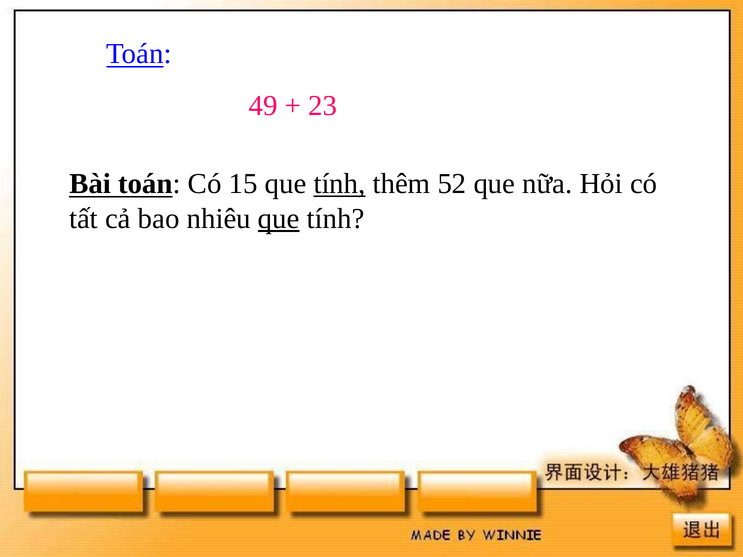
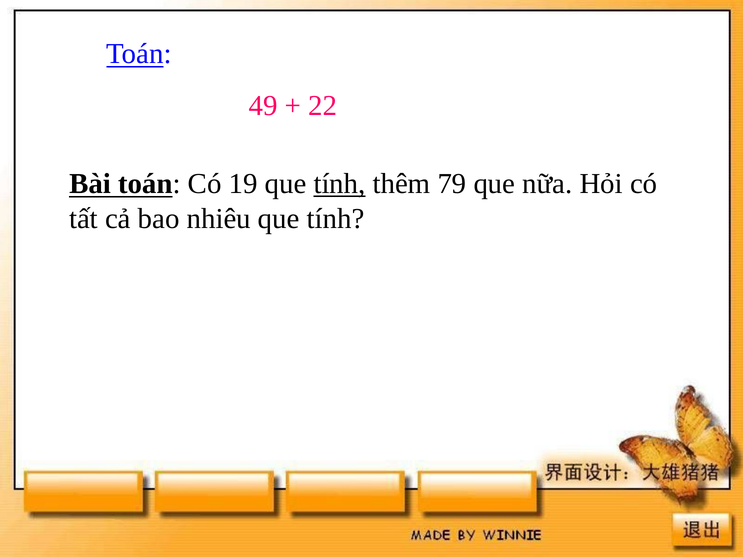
23: 23 -> 22 (323, 106)
15: 15 -> 19 (243, 184)
52: 52 -> 79 (452, 184)
que underline: present -> none (279, 219)
